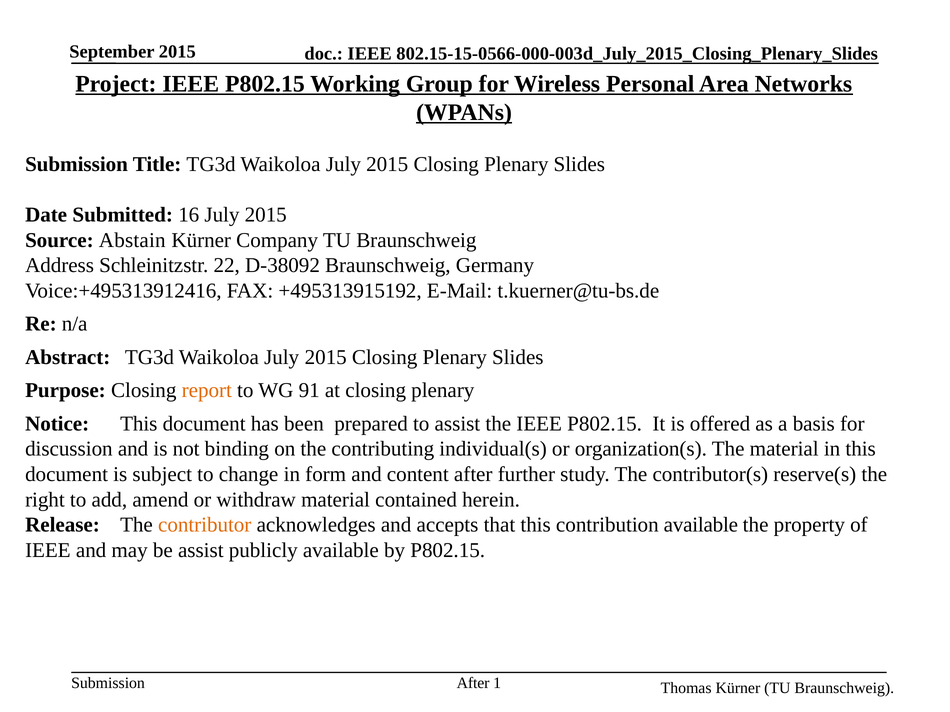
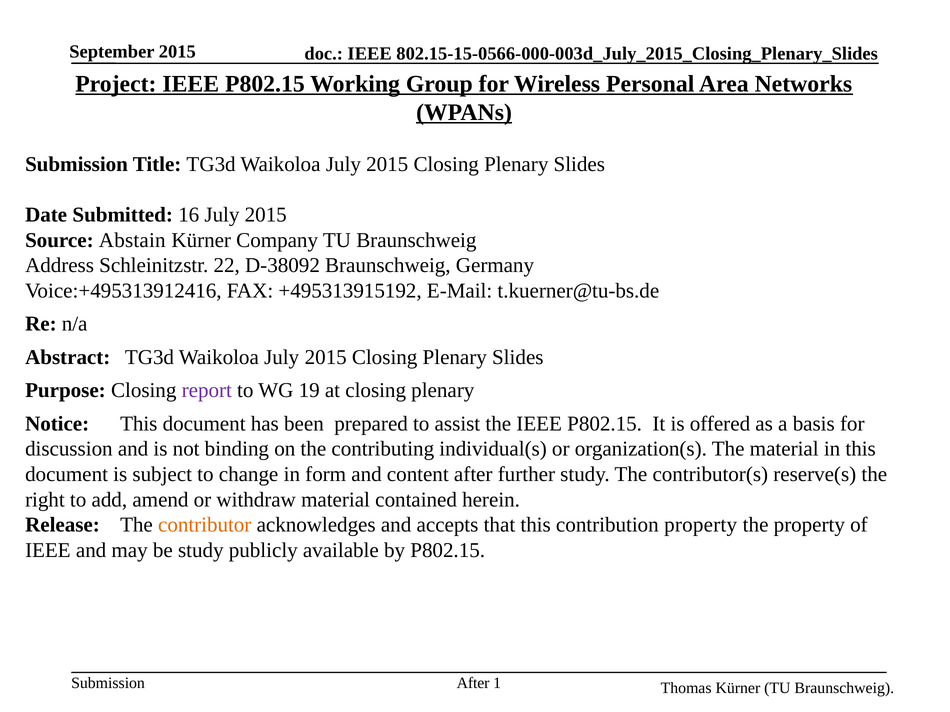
report colour: orange -> purple (207, 391)
91: 91 -> 19 (309, 391)
contribution available: available -> property (701, 525)
be assist: assist -> study (201, 551)
